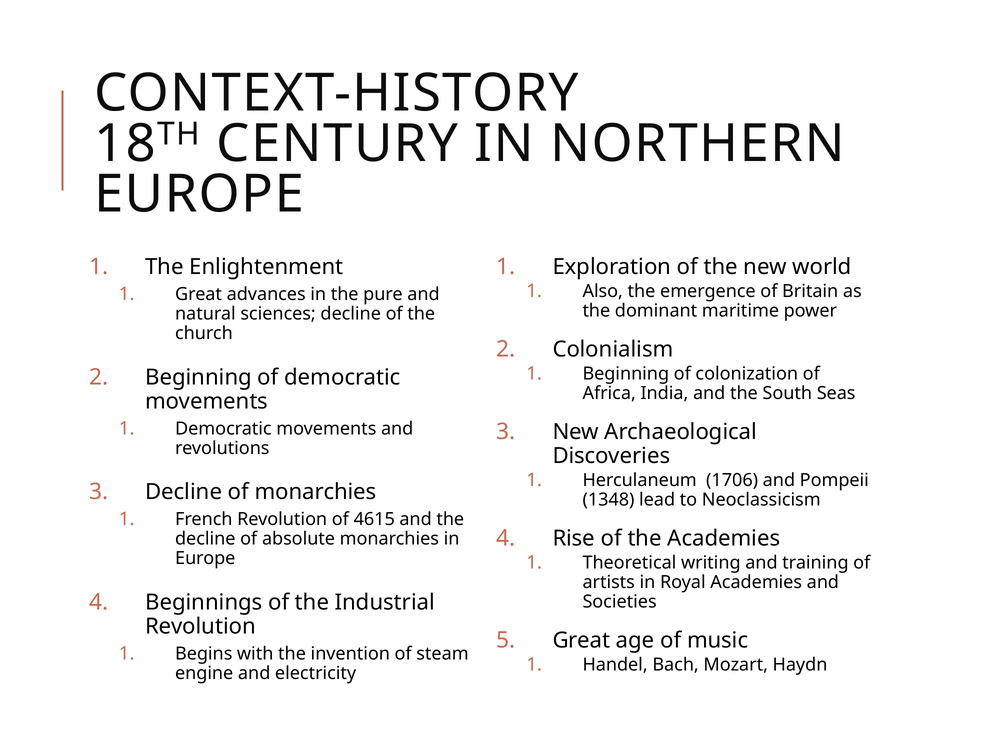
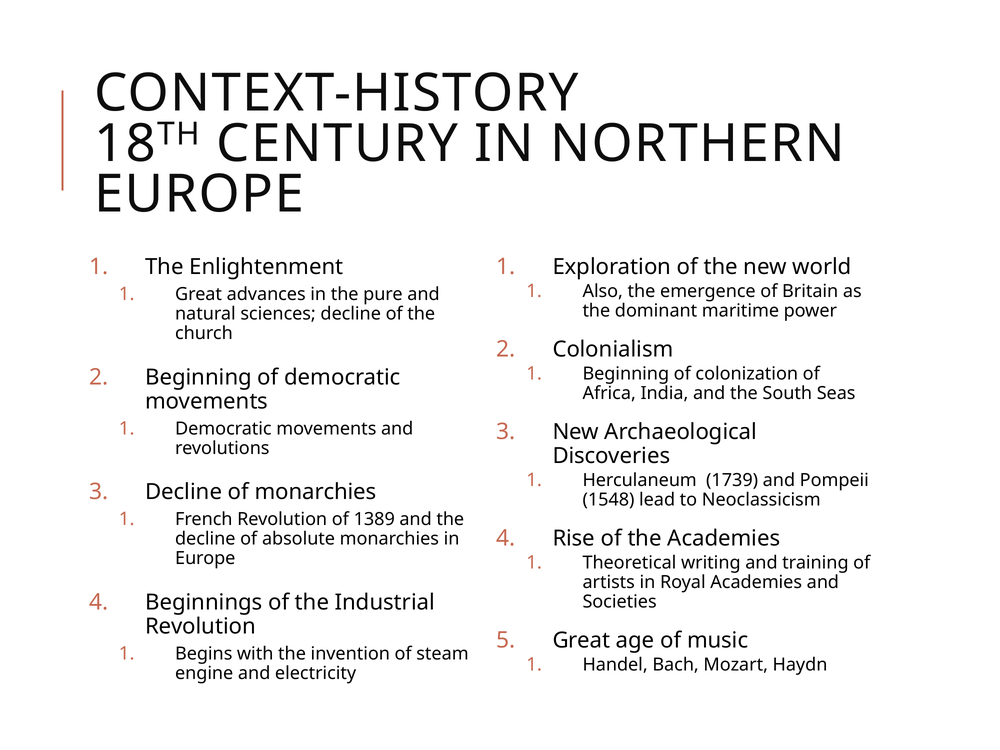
1706: 1706 -> 1739 (732, 480)
1348: 1348 -> 1548 (608, 500)
4615: 4615 -> 1389 (374, 519)
